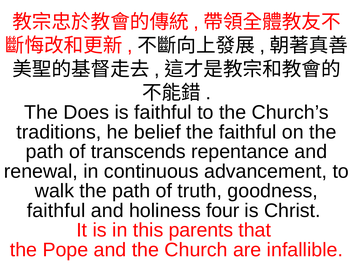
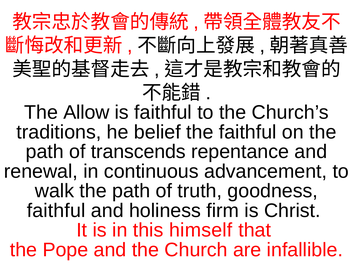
Does: Does -> Allow (86, 112)
four: four -> firm (223, 210)
parents: parents -> himself (201, 230)
